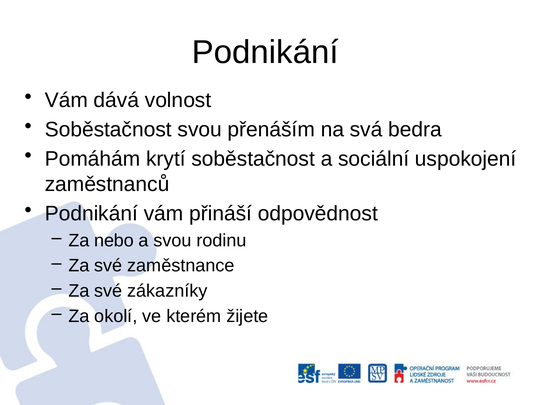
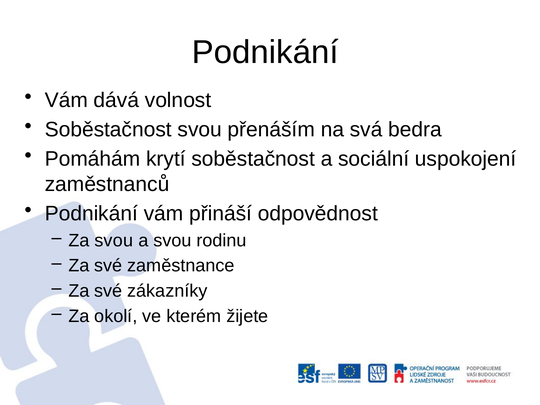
Za nebo: nebo -> svou (114, 240)
